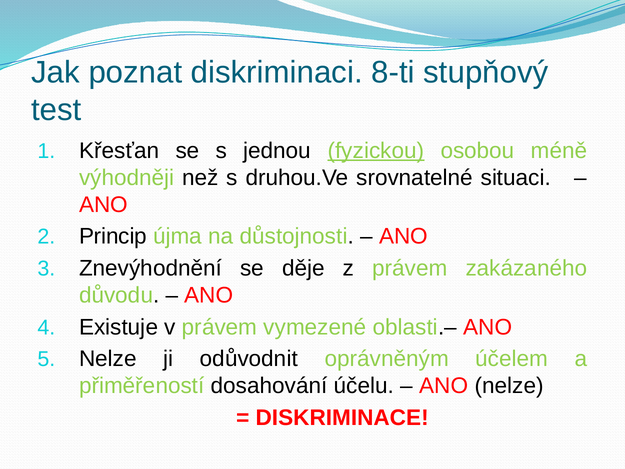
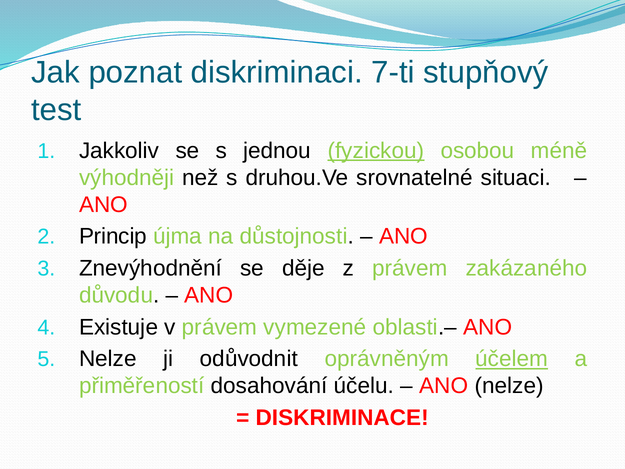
8-ti: 8-ti -> 7-ti (393, 72)
Křesťan: Křesťan -> Jakkoliv (119, 150)
účelem underline: none -> present (512, 359)
